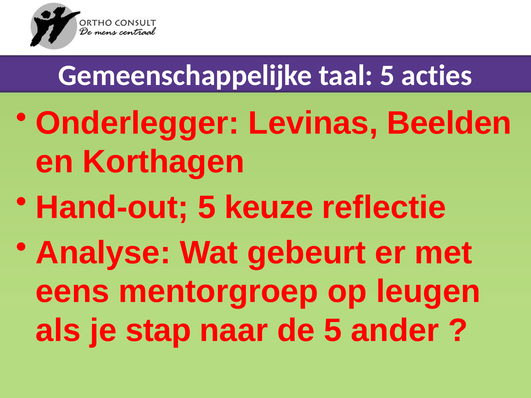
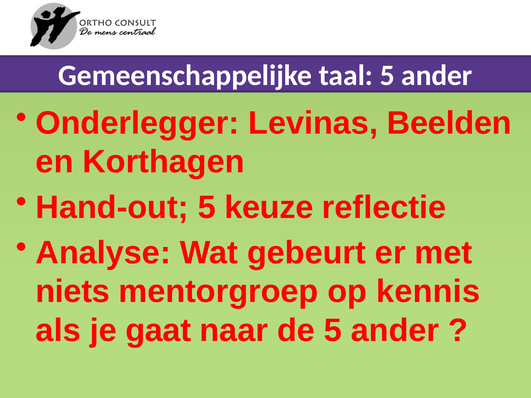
taal 5 acties: acties -> ander (437, 75)
eens: eens -> niets (73, 292)
leugen: leugen -> kennis (428, 292)
stap: stap -> gaat (158, 331)
